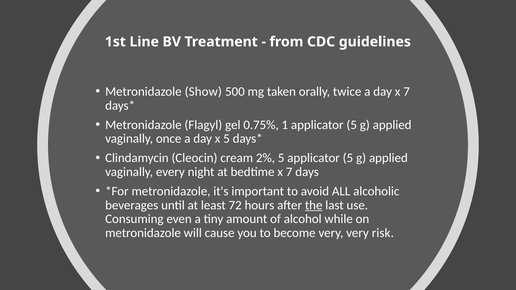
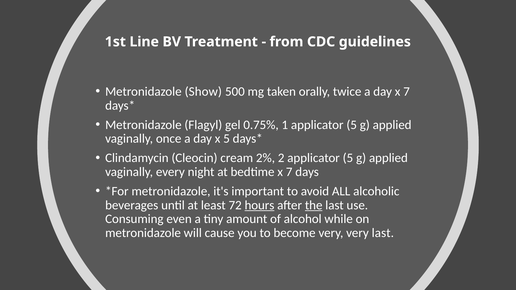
2% 5: 5 -> 2 (281, 158)
hours underline: none -> present (259, 205)
very risk: risk -> last (383, 233)
